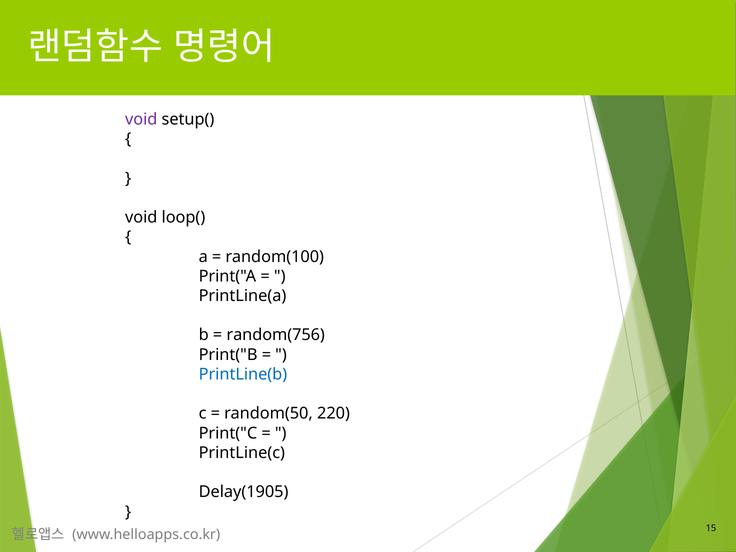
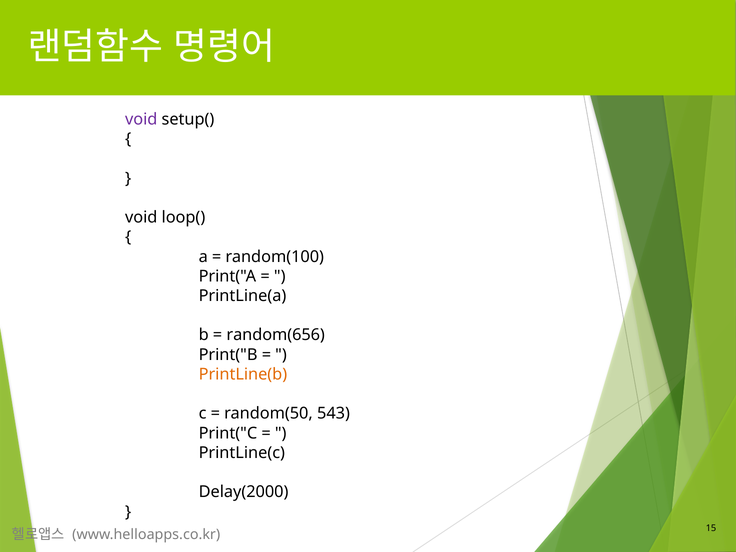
random(756: random(756 -> random(656 (276, 335)
PrintLine(b colour: blue -> orange (243, 374)
220: 220 -> 543 (334, 414)
Delay(1905: Delay(1905 -> Delay(2000 (244, 492)
